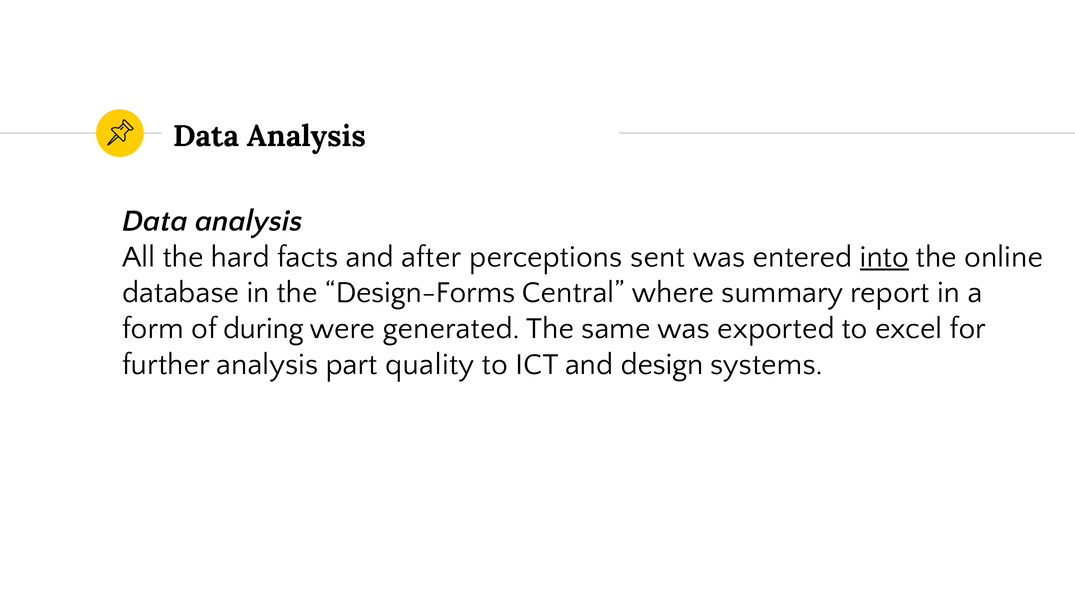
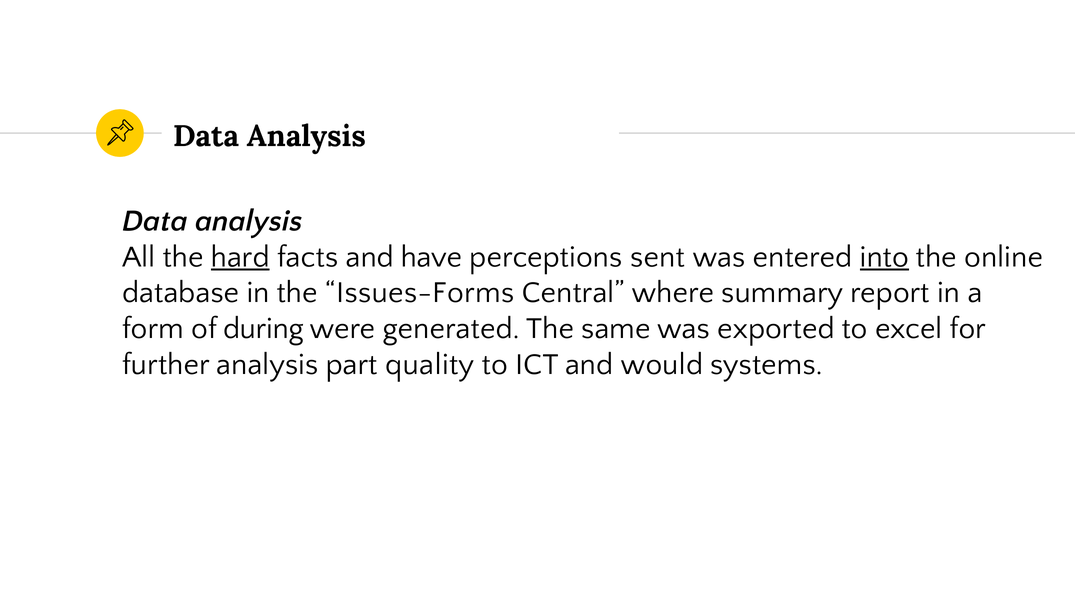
hard underline: none -> present (240, 257)
after: after -> have (432, 257)
Design-Forms: Design-Forms -> Issues-Forms (420, 292)
design: design -> would (662, 364)
